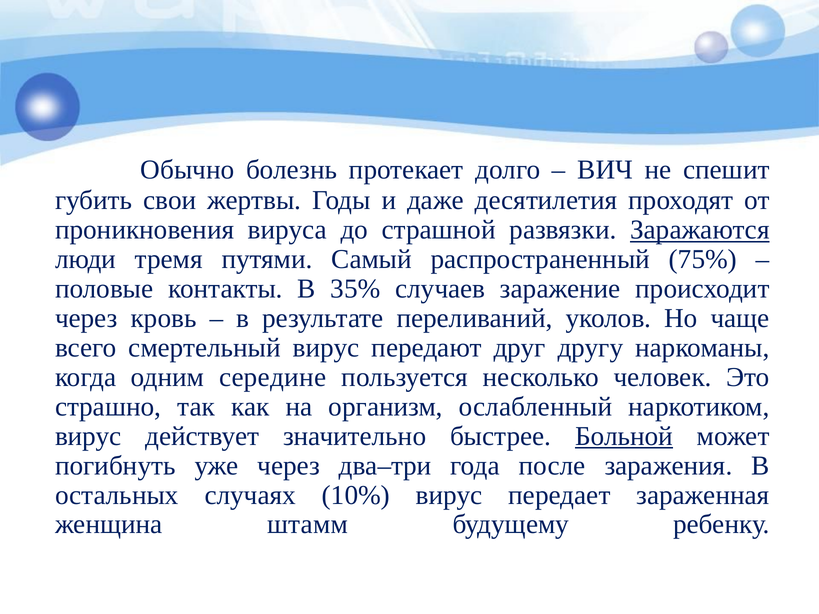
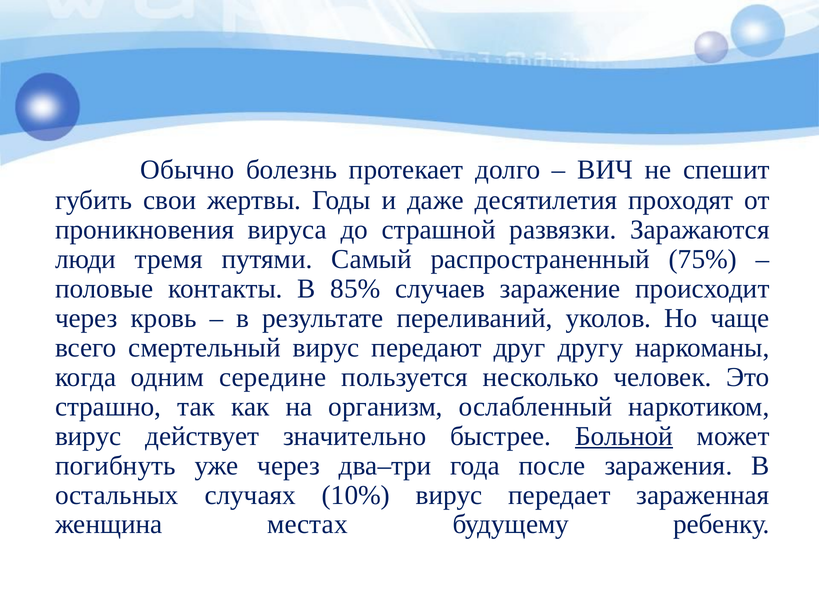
Заражаются underline: present -> none (700, 230)
35%: 35% -> 85% (355, 289)
штамм: штамм -> местах (307, 525)
